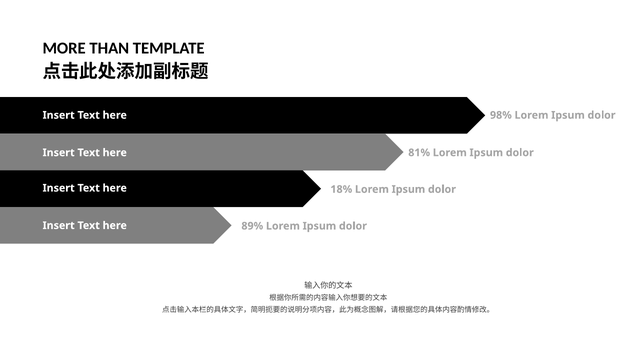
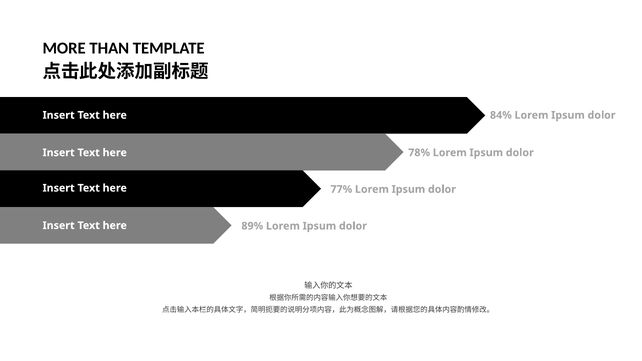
98%: 98% -> 84% (501, 115)
81%: 81% -> 78% (419, 153)
18%: 18% -> 77% (341, 189)
